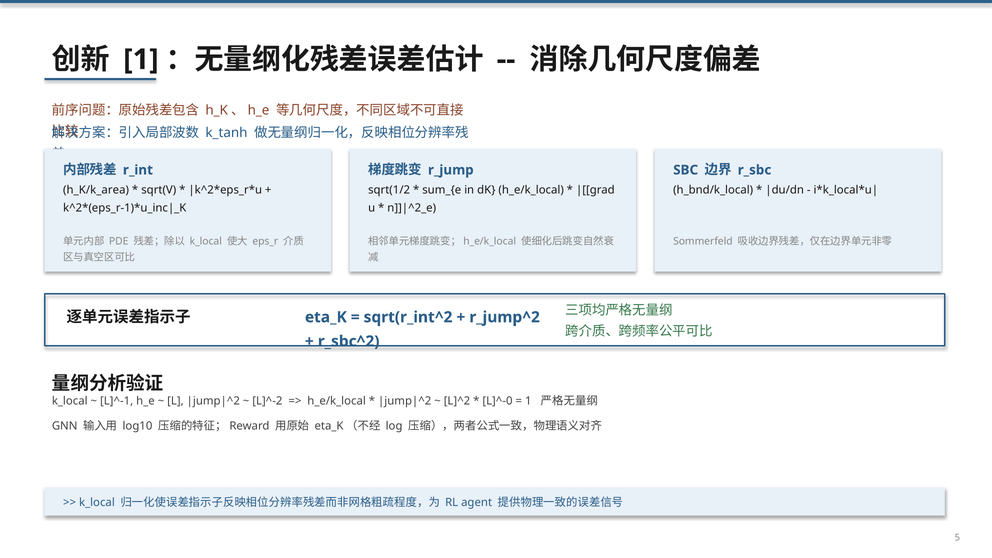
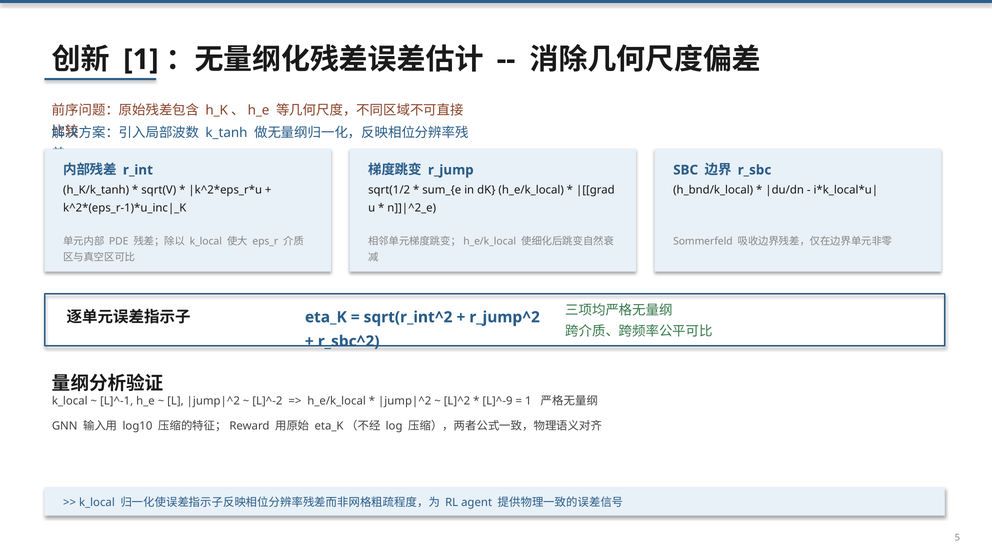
h_K/k_area: h_K/k_area -> h_K/k_tanh (96, 190)
L]^-0: L]^-0 -> L]^-9 (497, 401)
